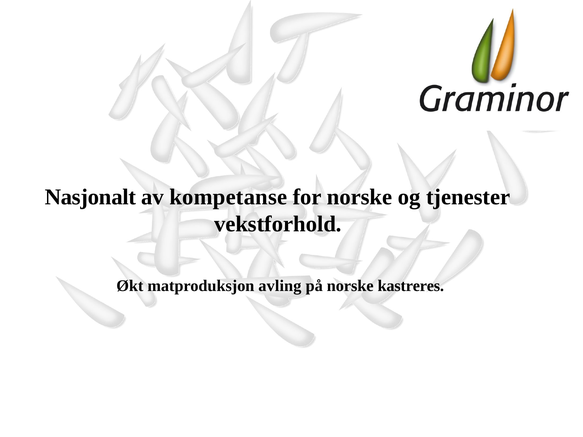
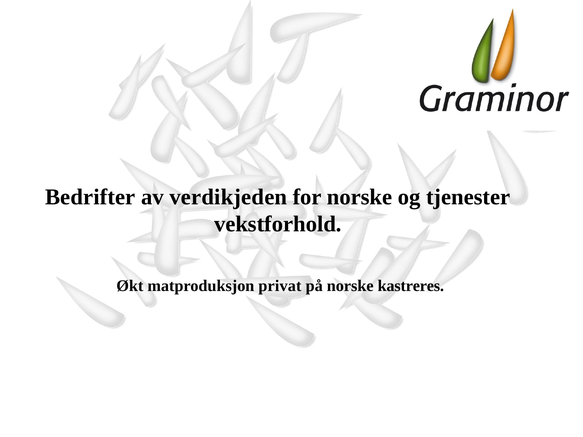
Nasjonalt: Nasjonalt -> Bedrifter (90, 197)
kompetanse: kompetanse -> verdikjeden (228, 197)
avling: avling -> privat (280, 286)
